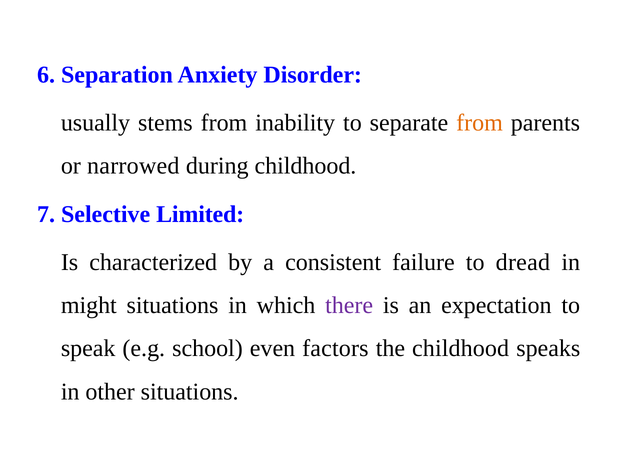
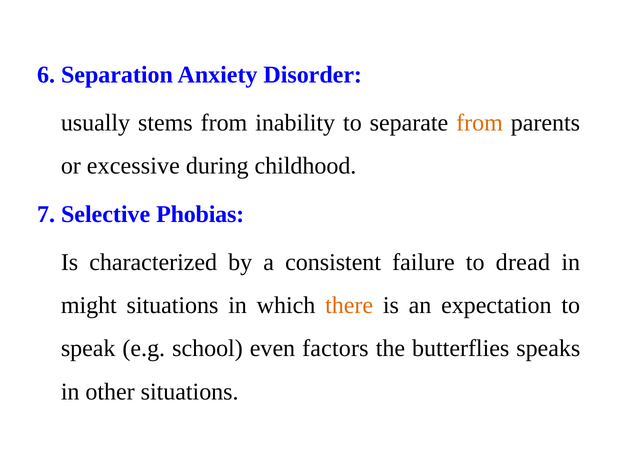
narrowed: narrowed -> excessive (133, 166)
Limited: Limited -> Phobias (200, 214)
there colour: purple -> orange (349, 305)
the childhood: childhood -> butterflies (461, 348)
